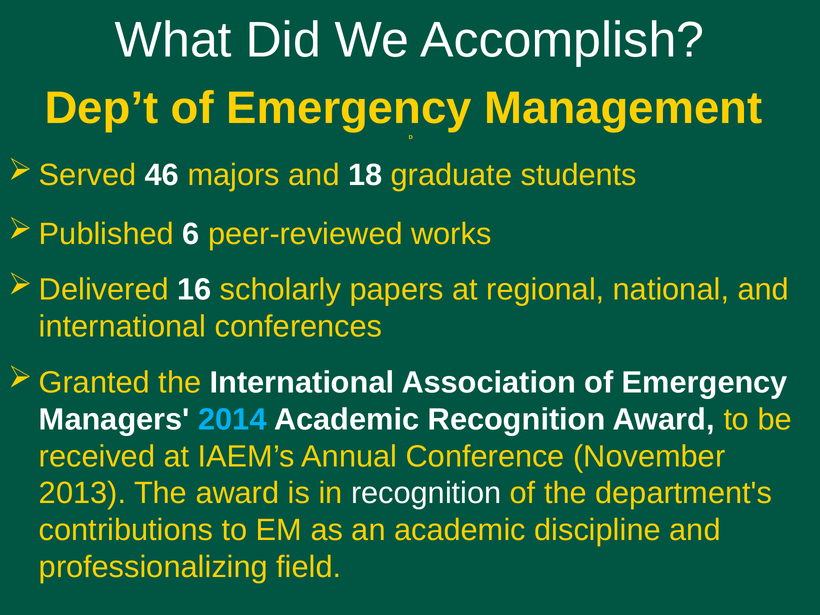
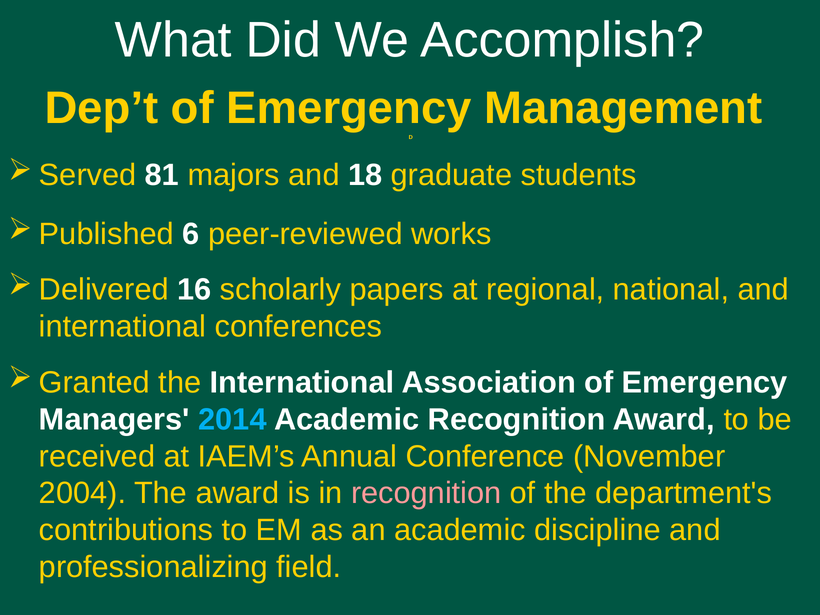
46: 46 -> 81 (162, 175)
2013: 2013 -> 2004 (83, 493)
recognition colour: white -> pink (426, 493)
